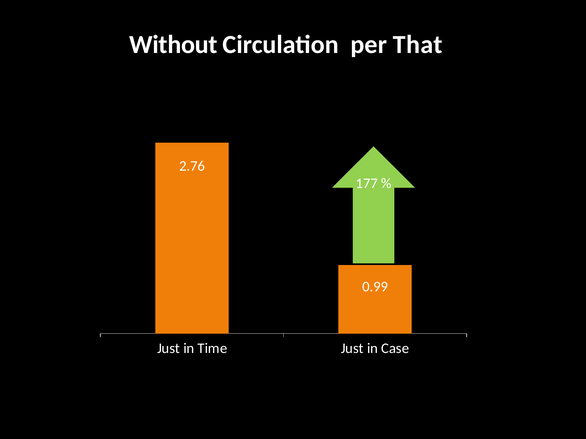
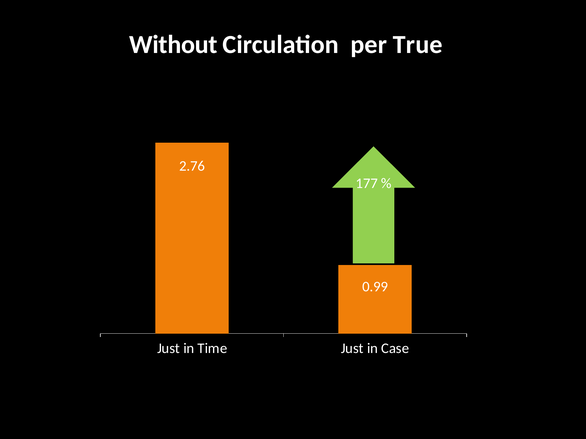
That: That -> True (418, 45)
